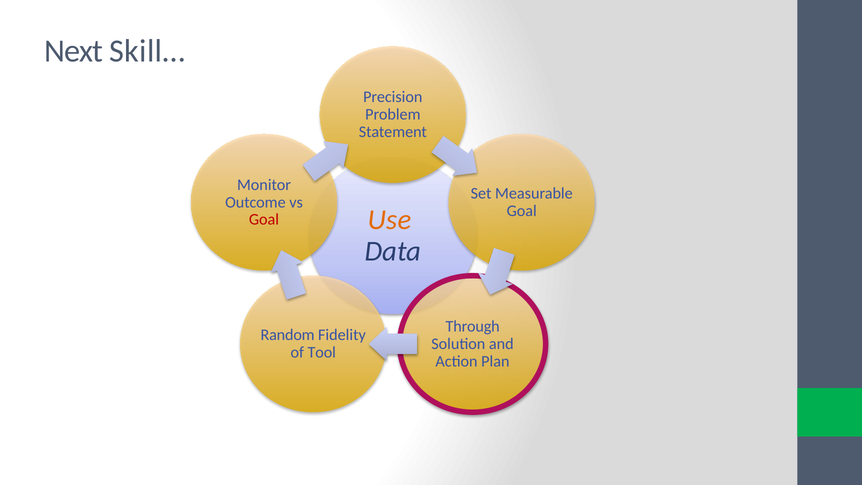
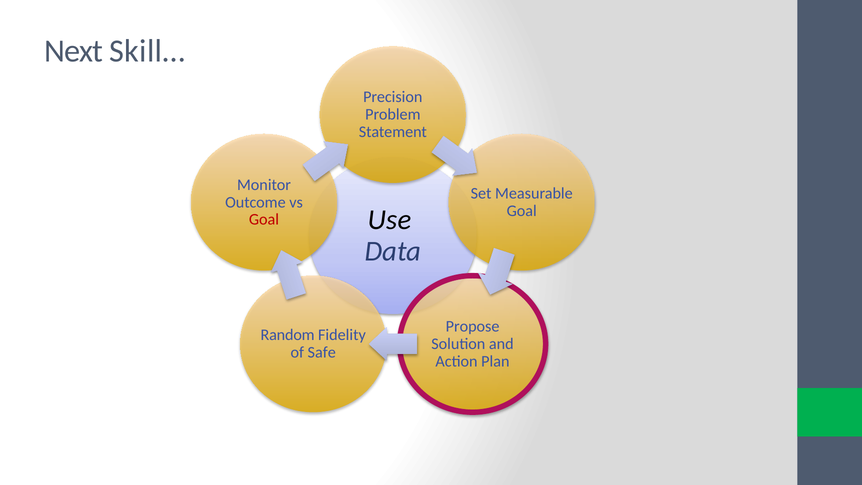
Use colour: orange -> black (390, 220)
Through: Through -> Propose (473, 326)
Tool: Tool -> Safe (322, 353)
